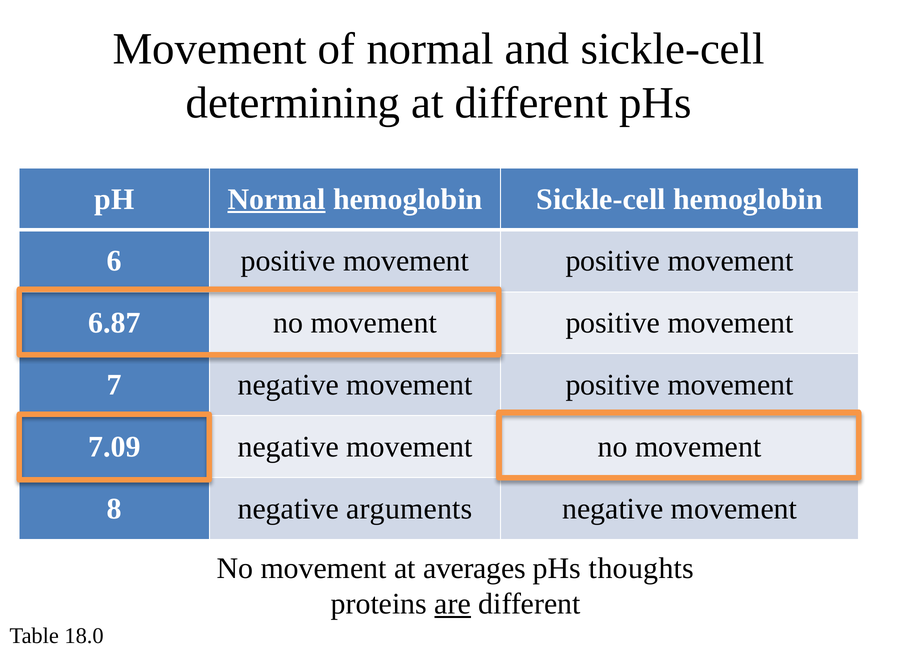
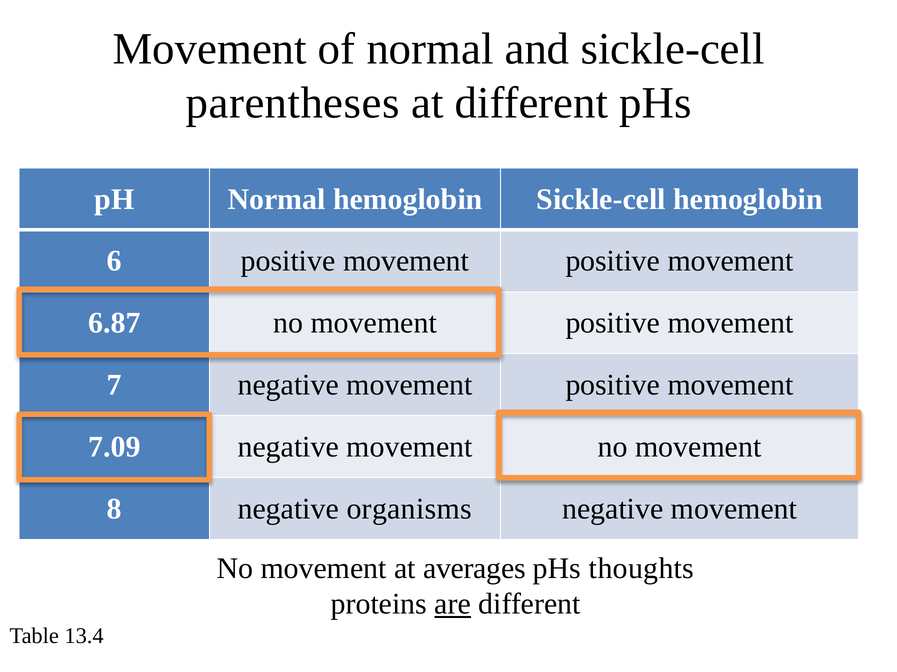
determining: determining -> parentheses (293, 103)
Normal underline: present -> none (277, 199)
arguments: arguments -> organisms (409, 509)
18.0: 18.0 -> 13.4 (84, 637)
